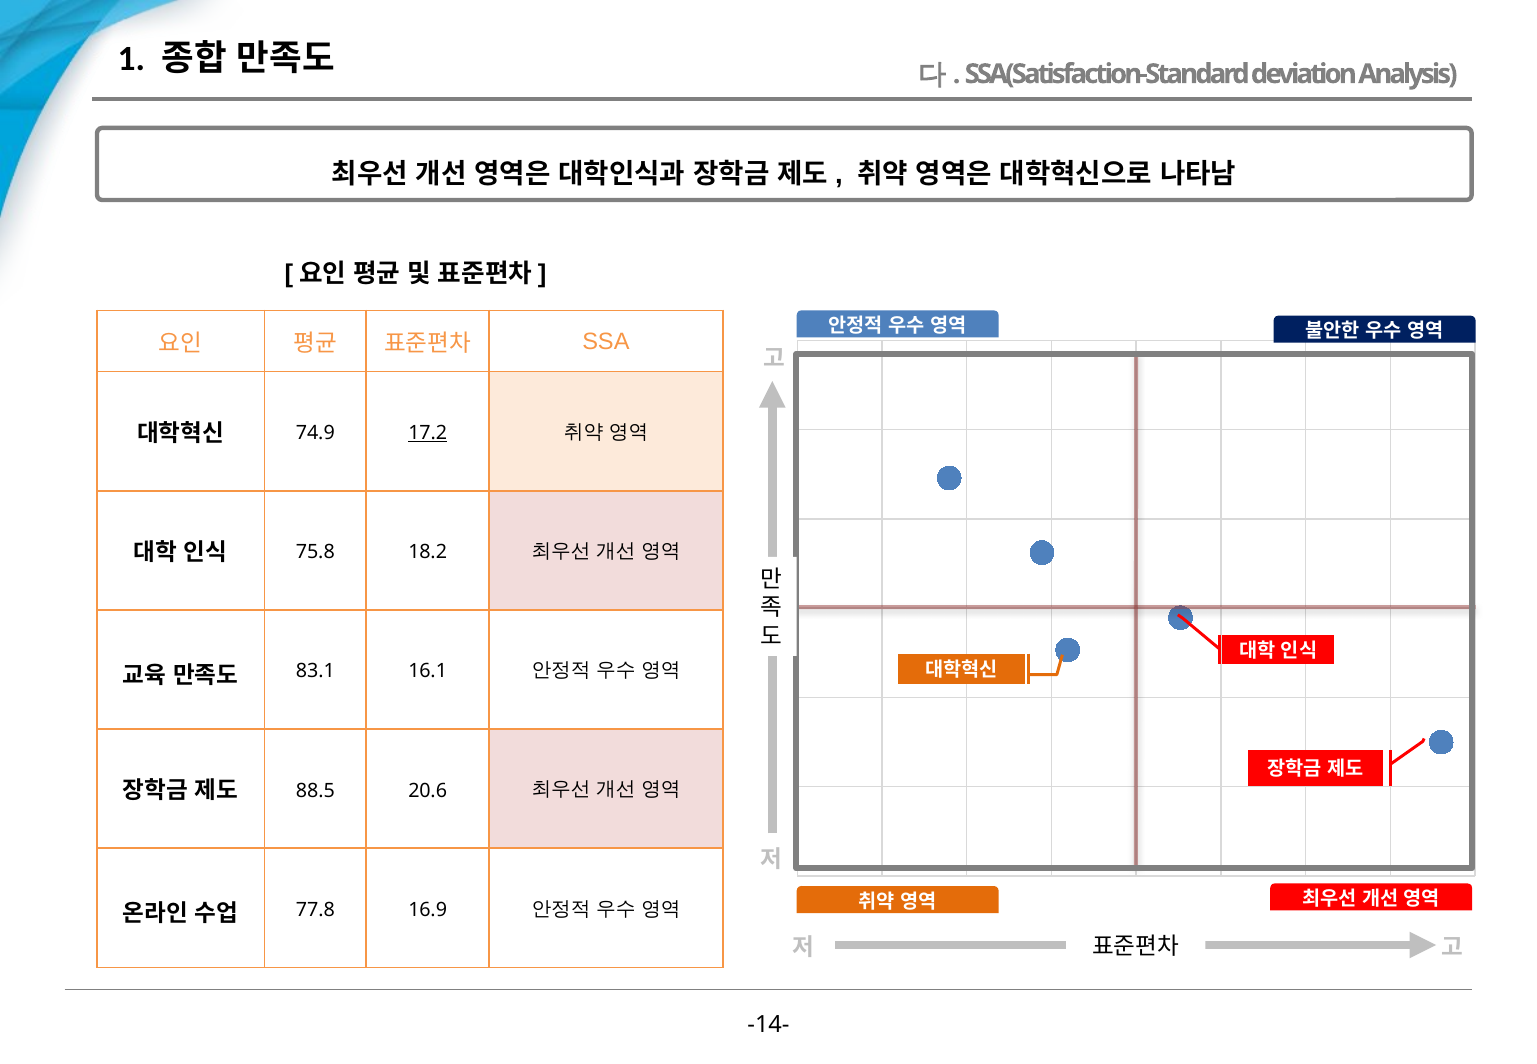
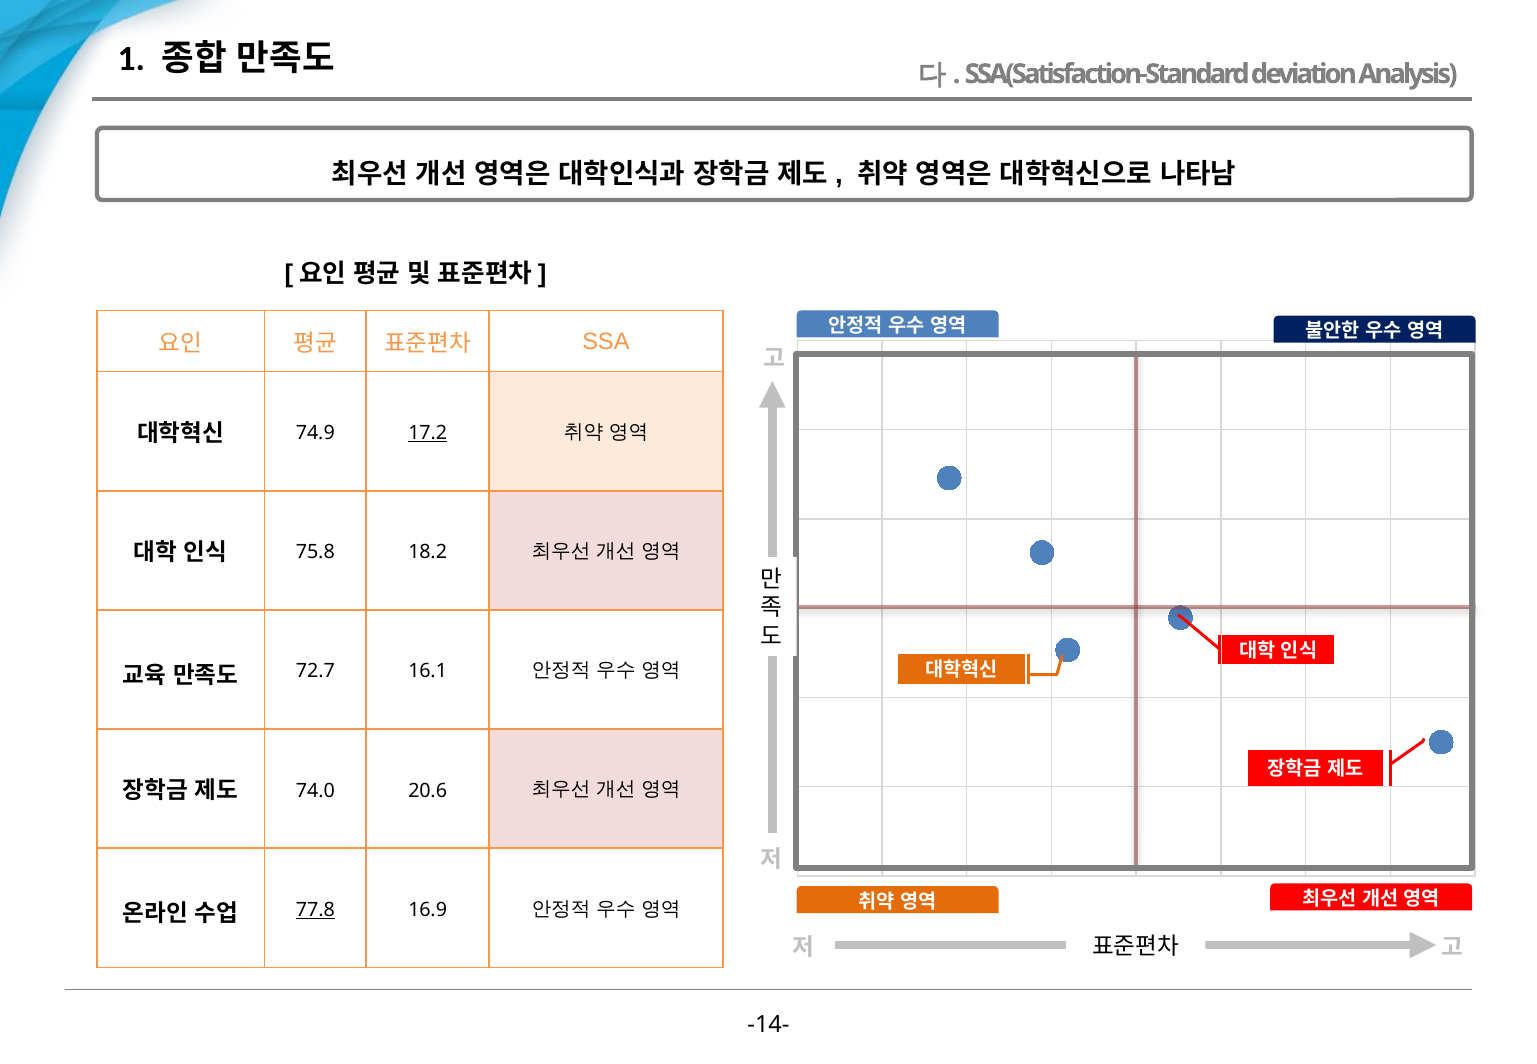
83.1: 83.1 -> 72.7 (315, 671)
88.5: 88.5 -> 74.0 (315, 791)
77.8 underline: none -> present (315, 910)
